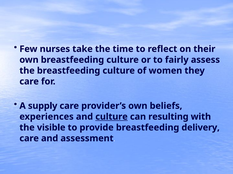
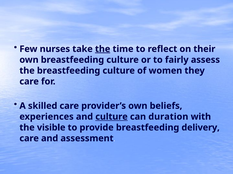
the underline: none -> present (103, 49)
supply: supply -> skilled (43, 106)
resulting: resulting -> duration (168, 117)
